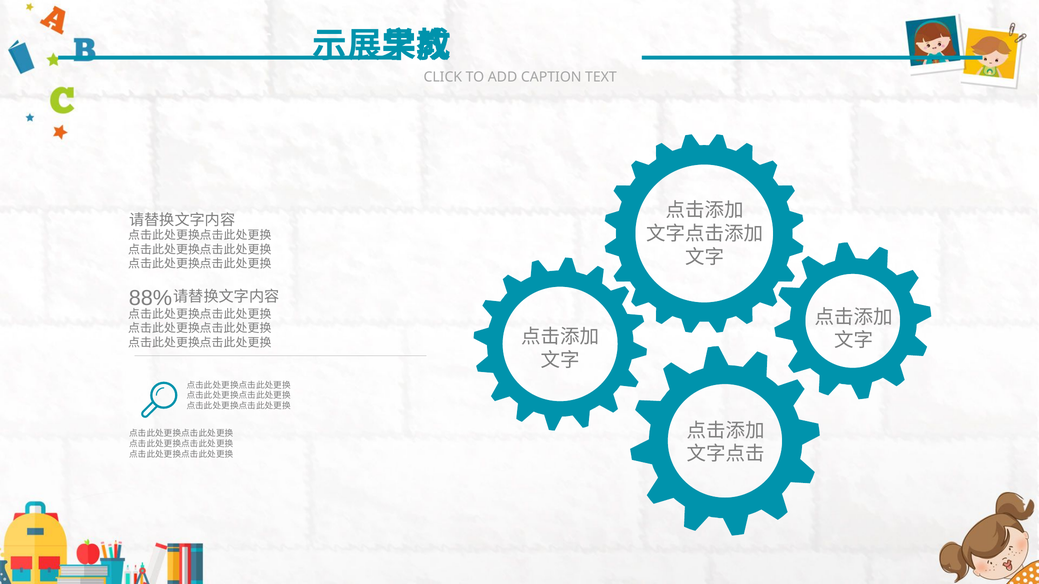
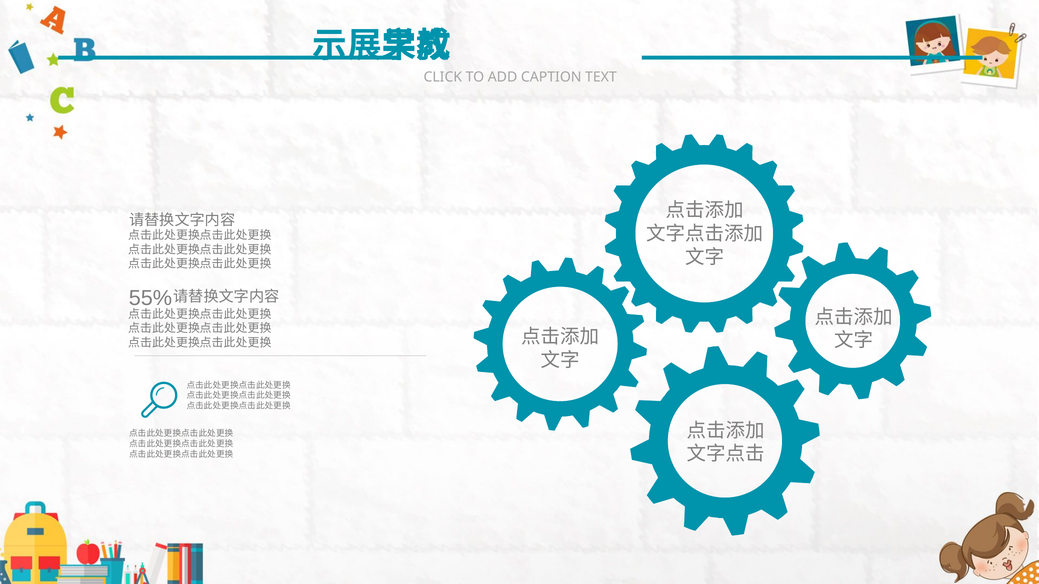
88%: 88% -> 55% (150, 298)
